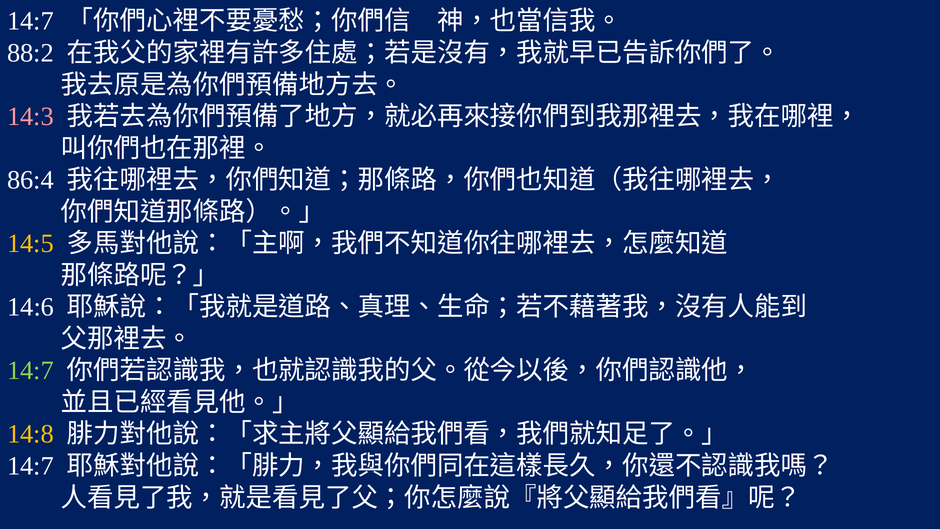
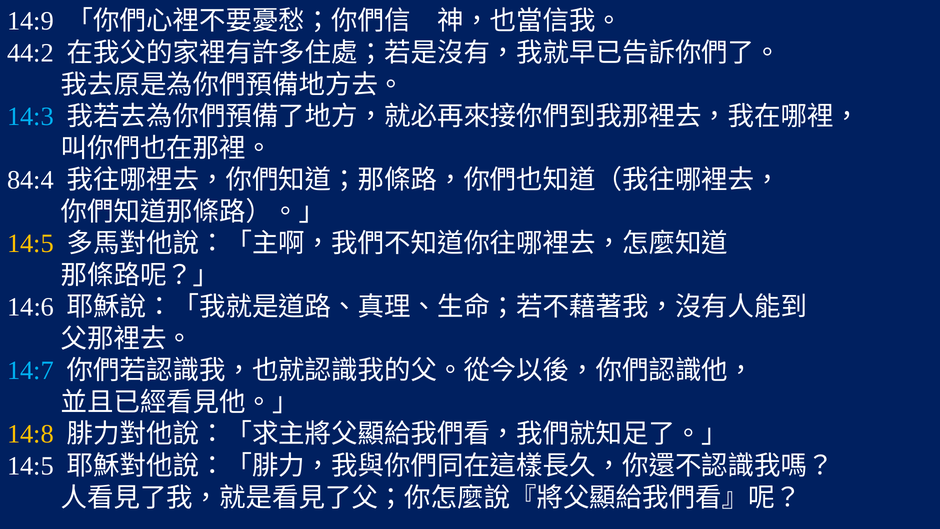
14:7: 14:7 -> 14:9 (31, 21)
88:2: 88:2 -> 44:2 (31, 53)
14:3 colour: pink -> light blue (31, 117)
86:4: 86:4 -> 84:4 (31, 180)
14:7 colour: light green -> light blue (31, 371)
14:7: 14:7 -> 14:5 (31, 466)
